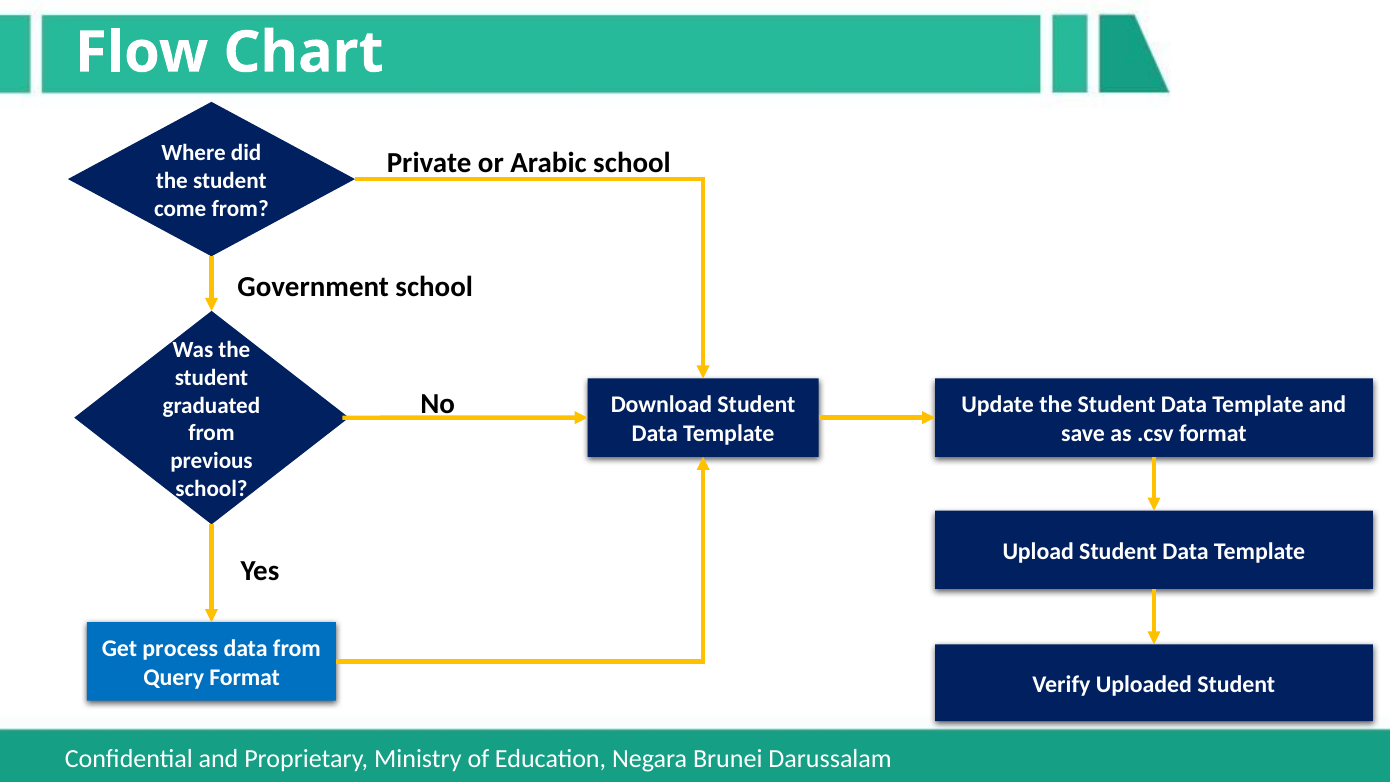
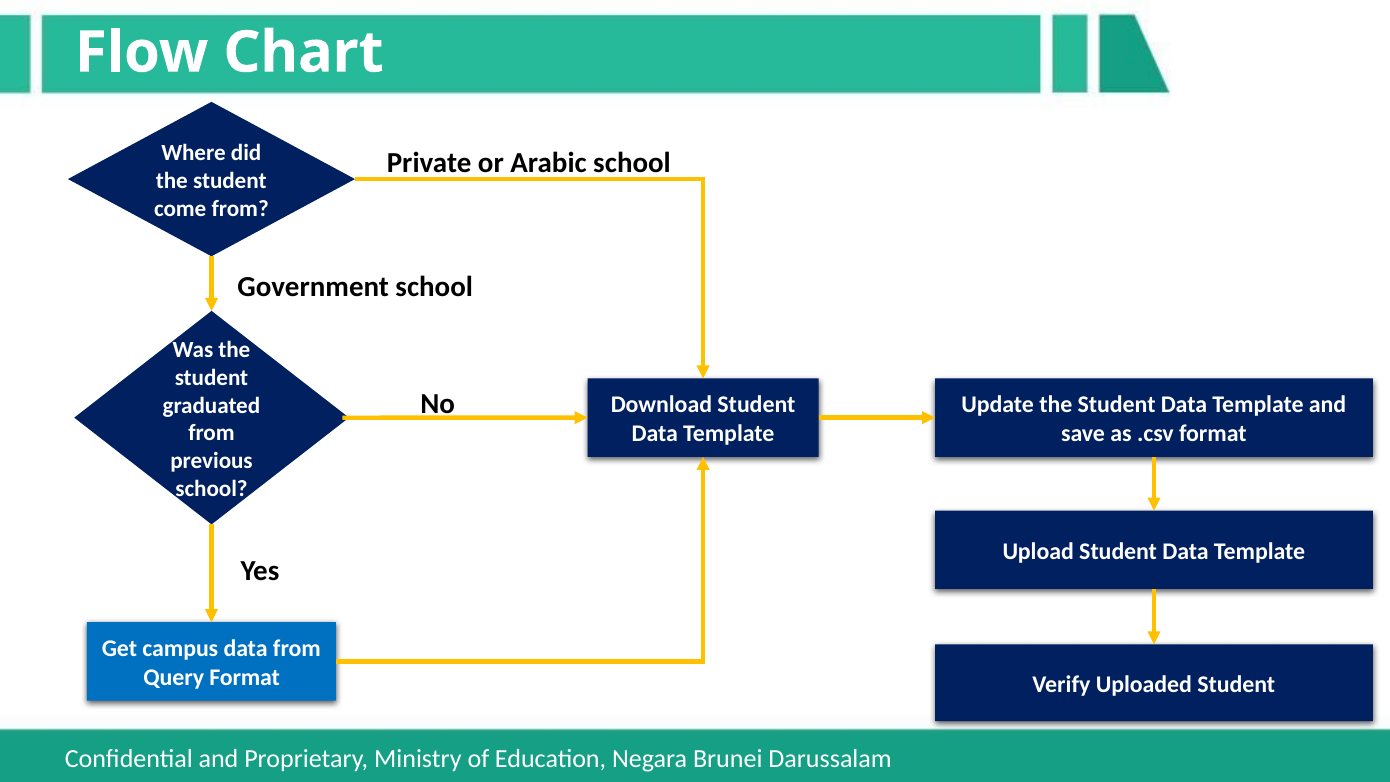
process: process -> campus (180, 649)
